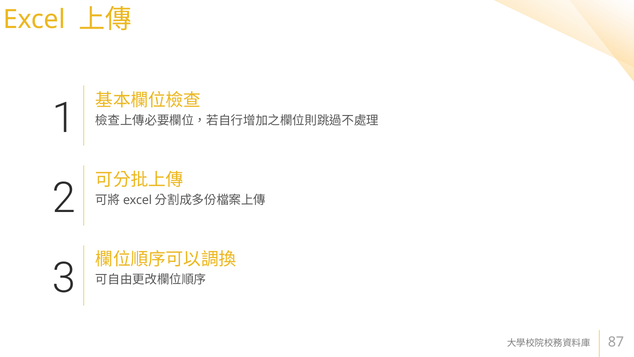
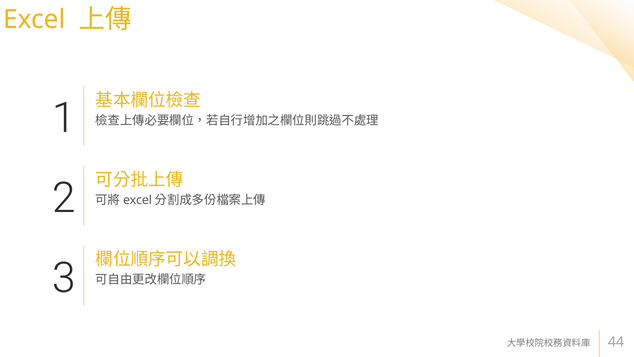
87: 87 -> 44 (616, 342)
